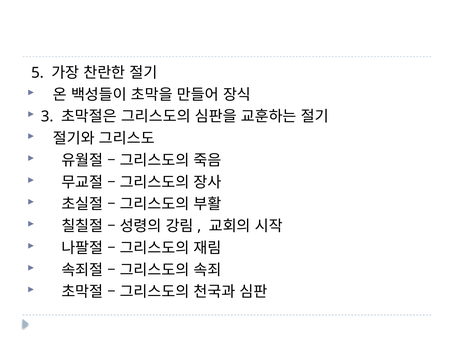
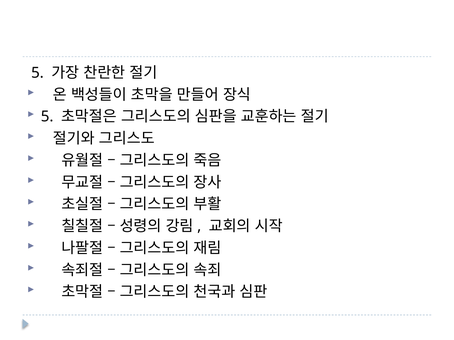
3: 3 -> 5 (47, 117)
